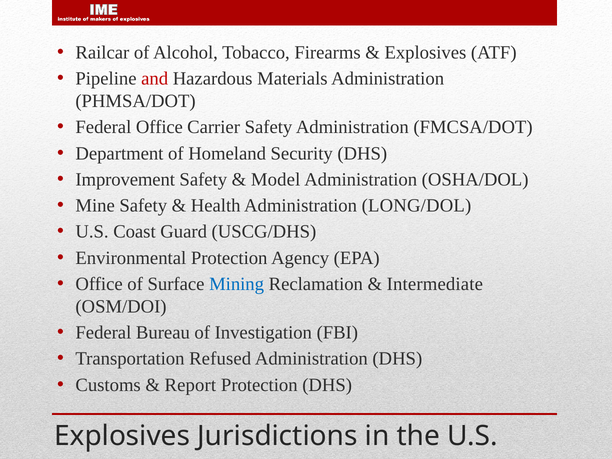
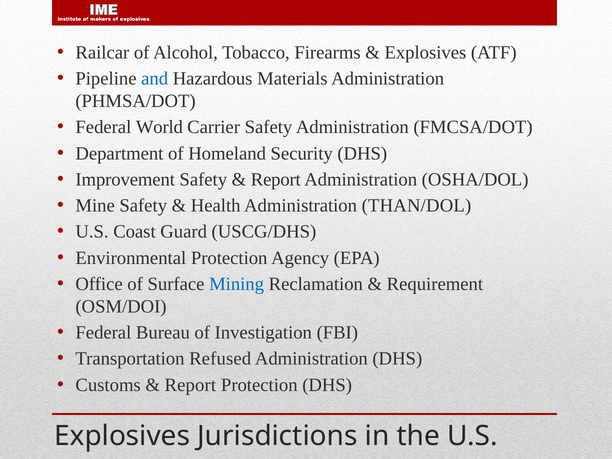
and colour: red -> blue (155, 79)
Federal Office: Office -> World (159, 127)
Model: Model -> Report (276, 180)
LONG/DOL: LONG/DOL -> THAN/DOL (416, 206)
Intermediate: Intermediate -> Requirement (435, 284)
